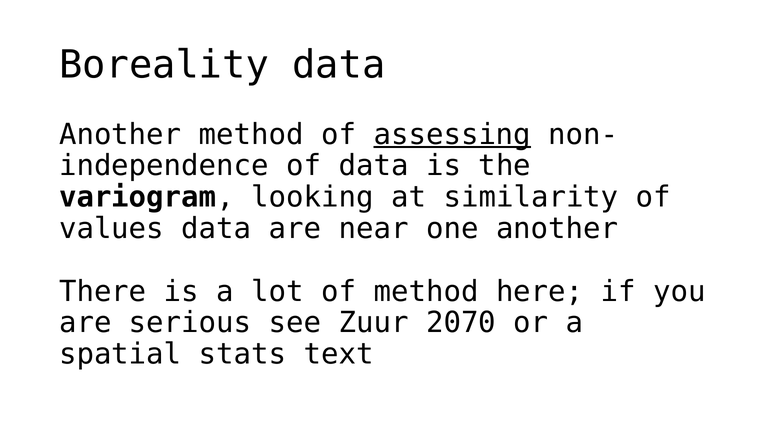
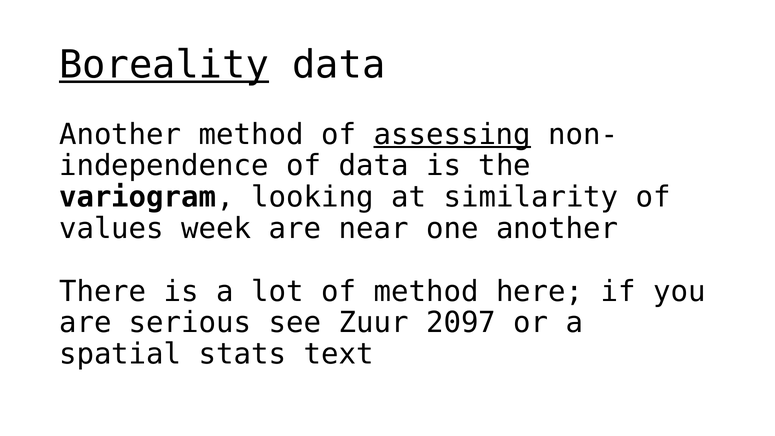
Boreality underline: none -> present (164, 65)
values data: data -> week (216, 229)
2070: 2070 -> 2097 (461, 323)
